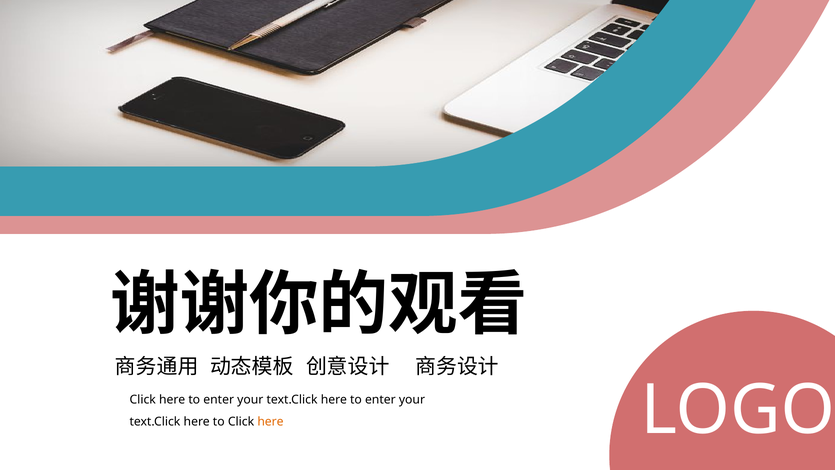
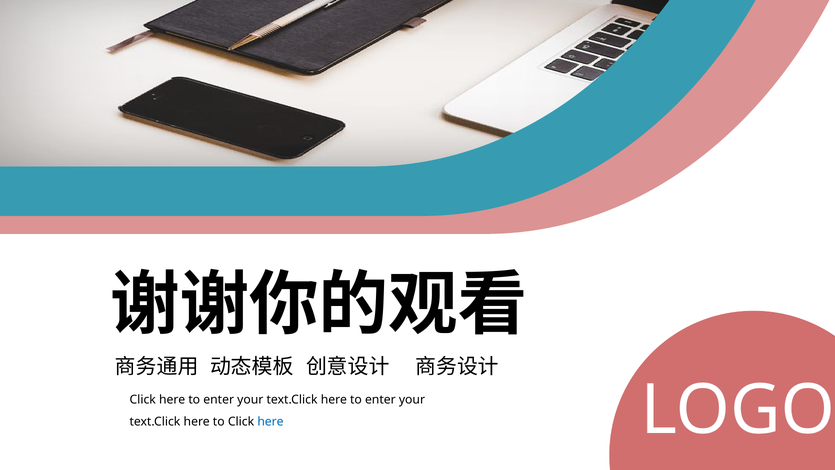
here colour: orange -> blue (270, 421)
